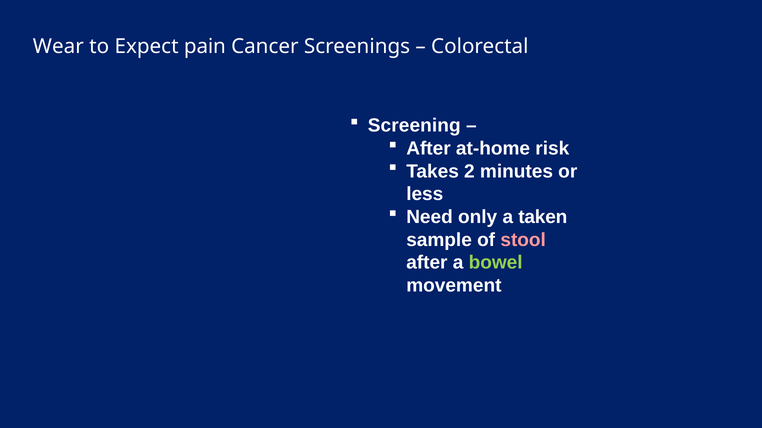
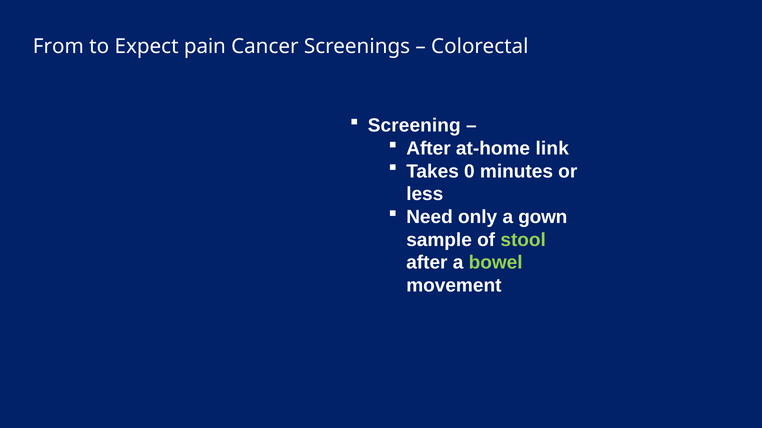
Wear: Wear -> From (58, 47)
risk: risk -> link (552, 149)
2: 2 -> 0 (469, 172)
taken: taken -> gown (543, 217)
stool colour: pink -> light green (523, 240)
